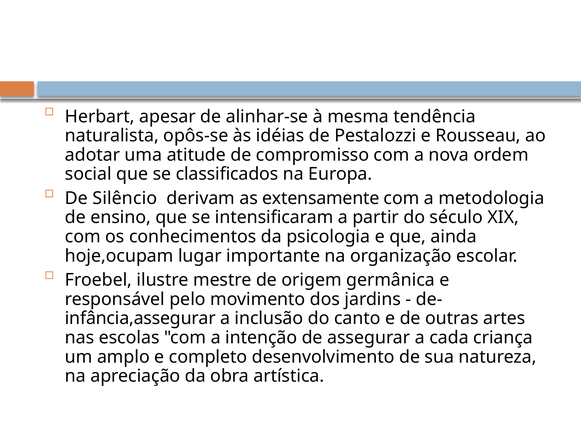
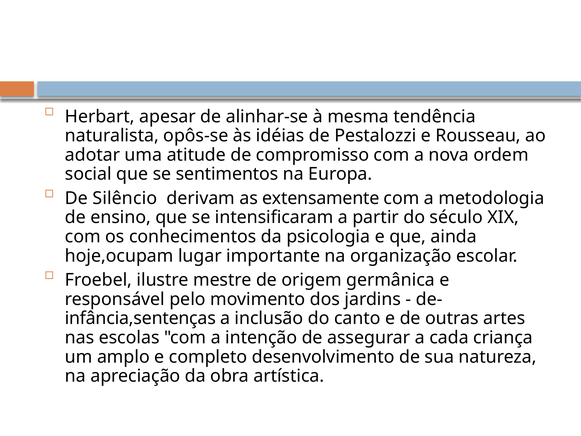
classificados: classificados -> sentimentos (227, 174)
infância,assegurar: infância,assegurar -> infância,sentenças (140, 318)
